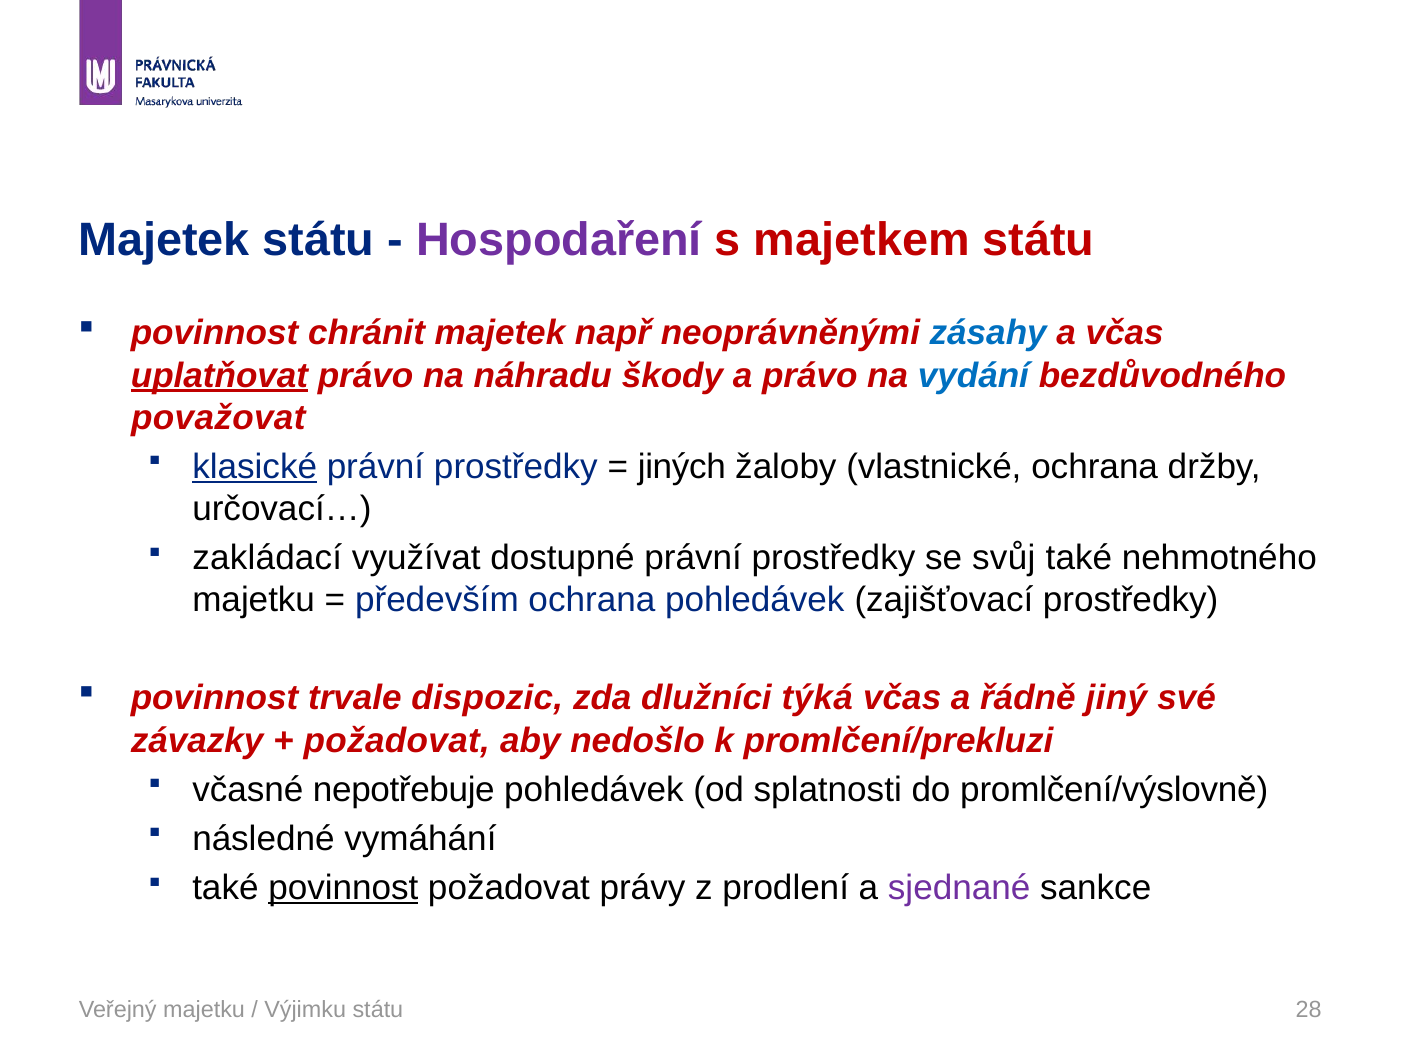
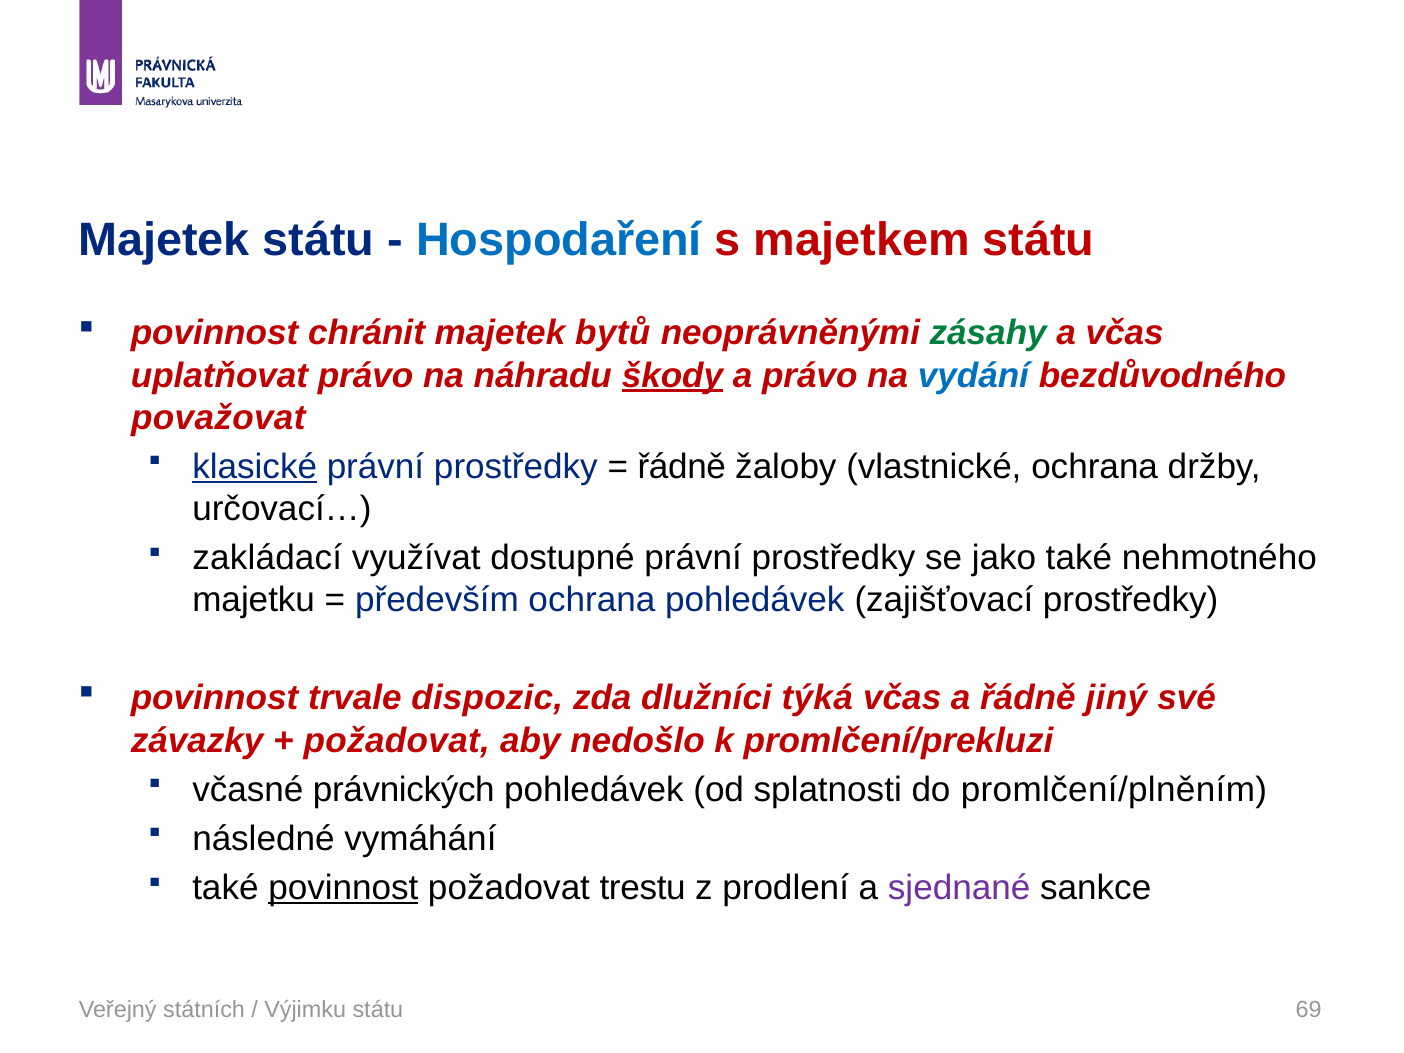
Hospodaření colour: purple -> blue (559, 240)
např: např -> bytů (613, 333)
zásahy colour: blue -> green (988, 333)
uplatňovat underline: present -> none (220, 375)
škody underline: none -> present (672, 375)
jiných: jiných -> řádně (682, 467)
svůj: svůj -> jako (1004, 558)
nepotřebuje: nepotřebuje -> právnických (404, 790)
promlčení/výslovně: promlčení/výslovně -> promlčení/plněním (1114, 790)
právy: právy -> trestu (643, 888)
Veřejný majetku: majetku -> státních (204, 1010)
28: 28 -> 69 (1309, 1010)
